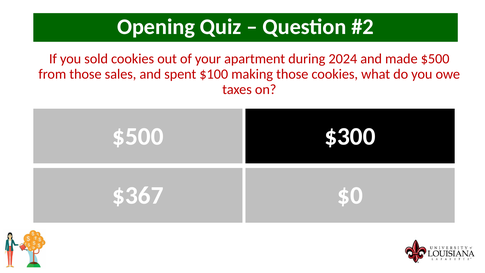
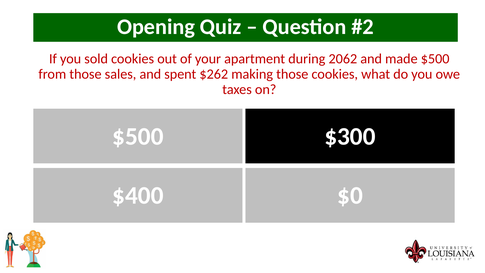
2024: 2024 -> 2062 (343, 59)
$100: $100 -> $262 (214, 74)
$367: $367 -> $400 (138, 195)
